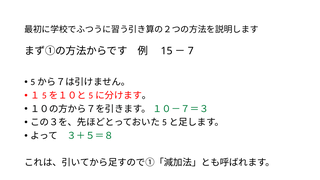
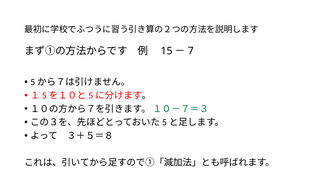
３＋５＝８ colour: green -> black (90, 136)
